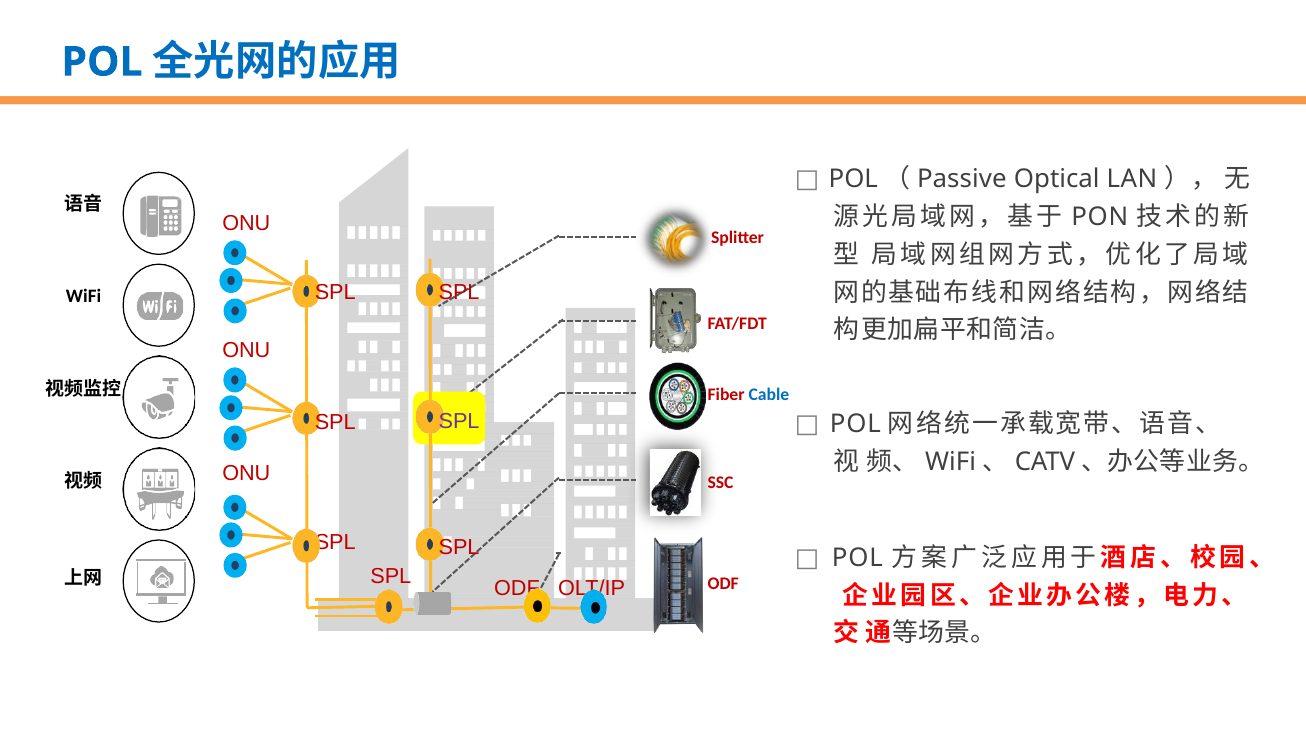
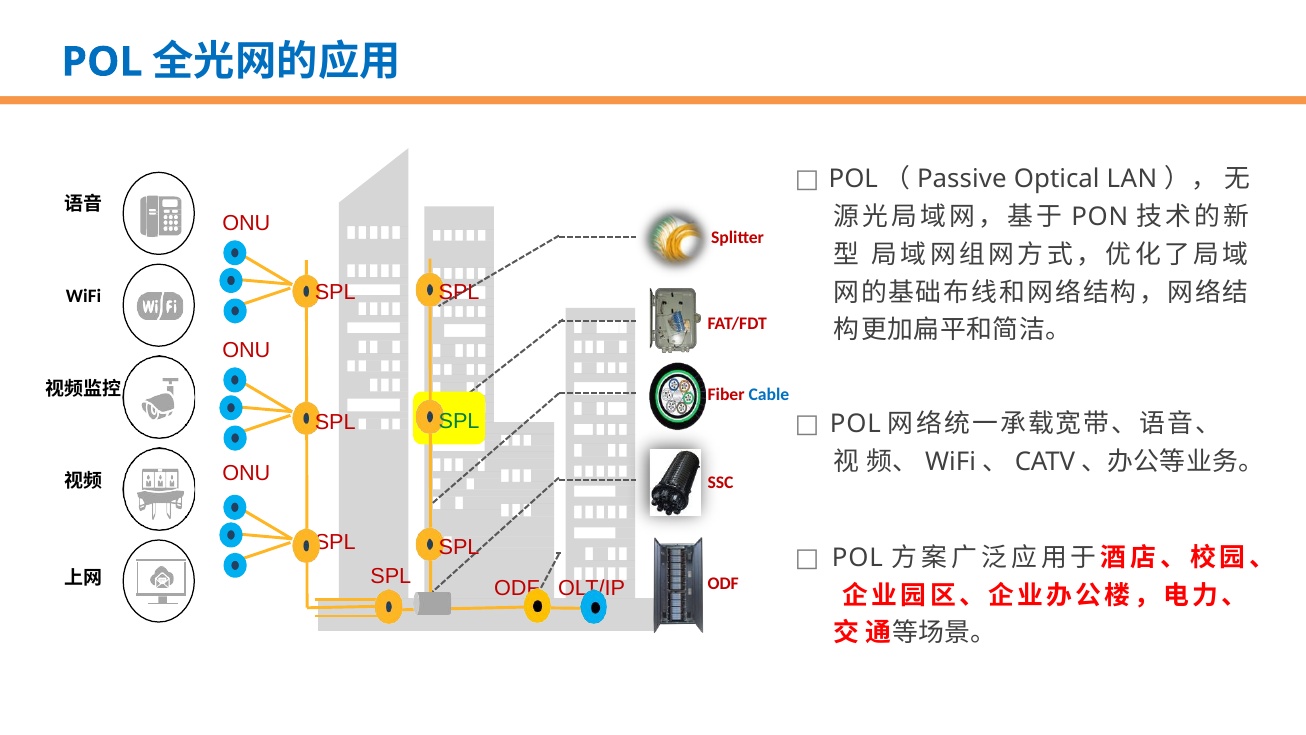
SPL colour: purple -> green (459, 421)
